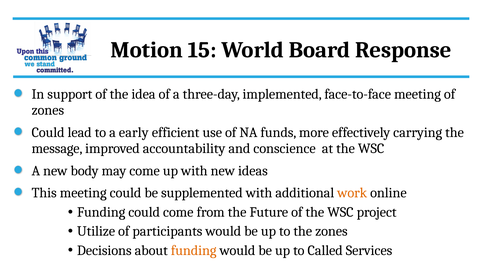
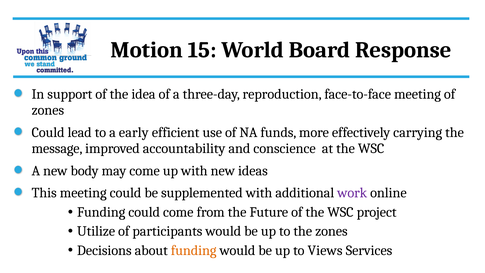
implemented: implemented -> reproduction (282, 94)
work colour: orange -> purple (352, 193)
Called: Called -> Views (325, 250)
